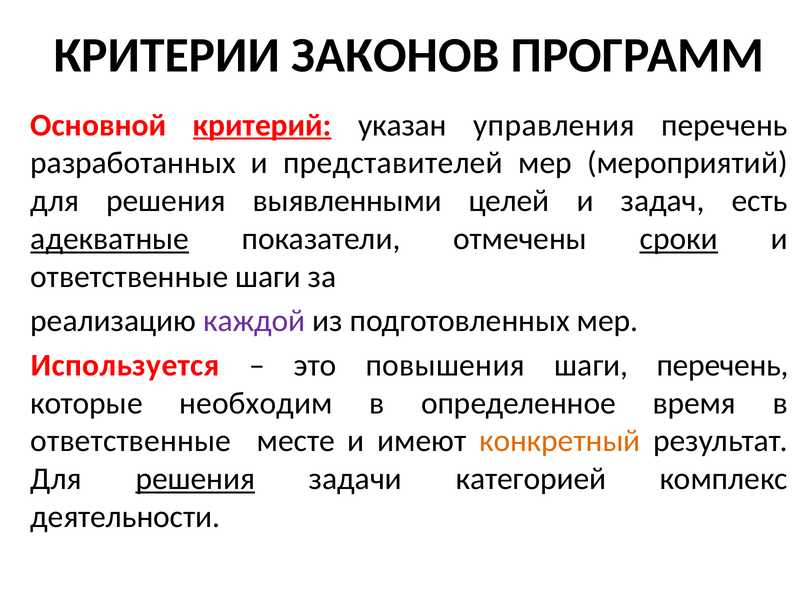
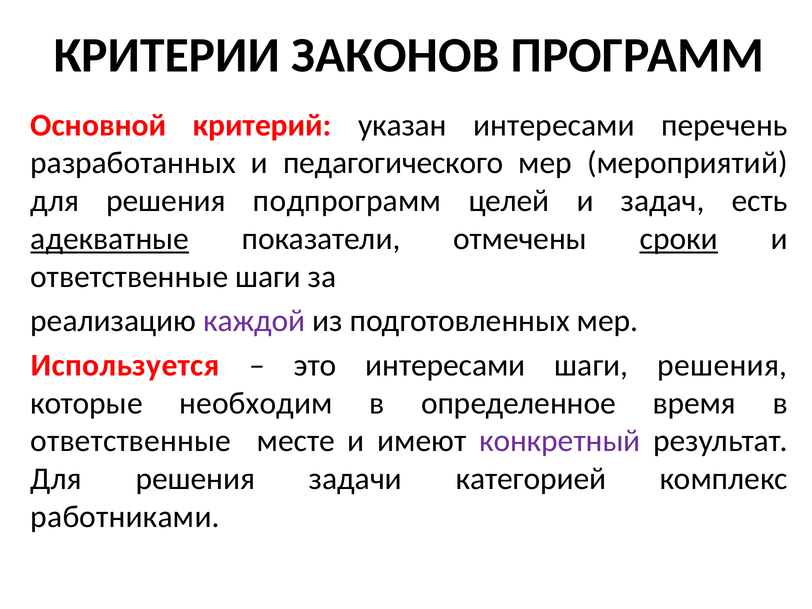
критерий underline: present -> none (262, 125)
указан управления: управления -> интересами (554, 125)
представителей: представителей -> педагогического (393, 163)
выявленными: выявленными -> подпрограмм (347, 201)
это повышения: повышения -> интересами (445, 365)
шаги перечень: перечень -> решения (722, 365)
конкретный colour: orange -> purple (560, 441)
решения underline: present -> none (195, 479)
деятельности: деятельности -> работниками (125, 517)
